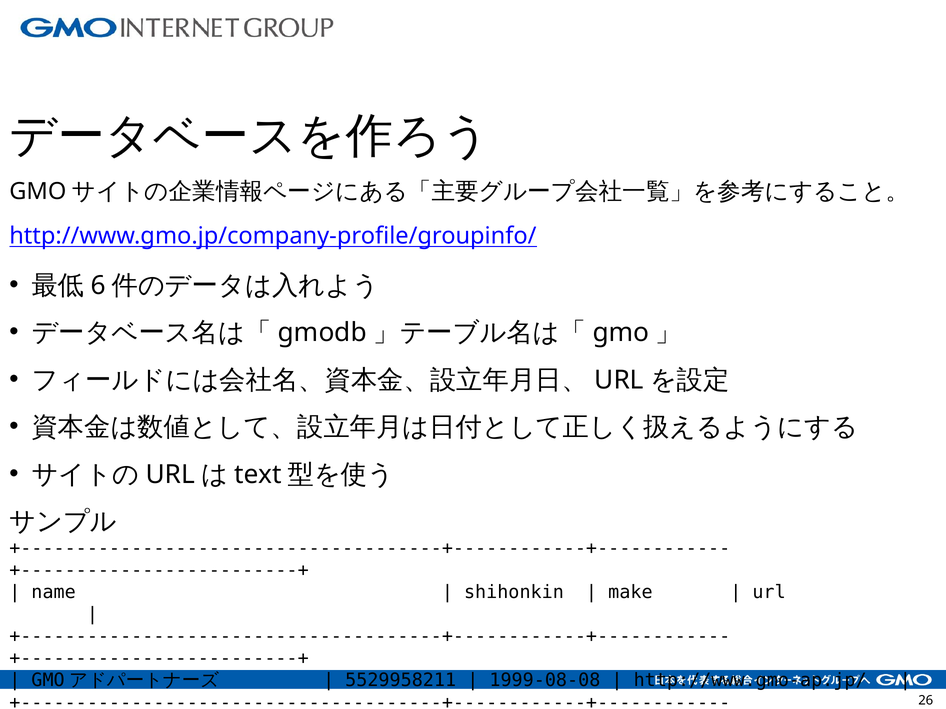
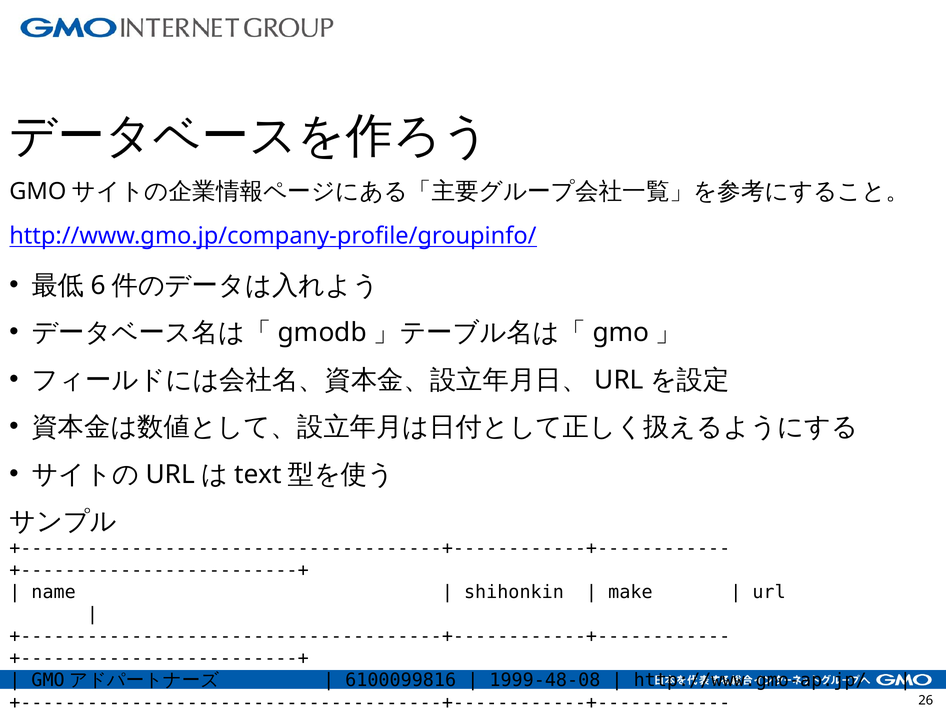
5529958211: 5529958211 -> 6100099816 (401, 681)
1999-08-08: 1999-08-08 -> 1999-48-08 (545, 681)
